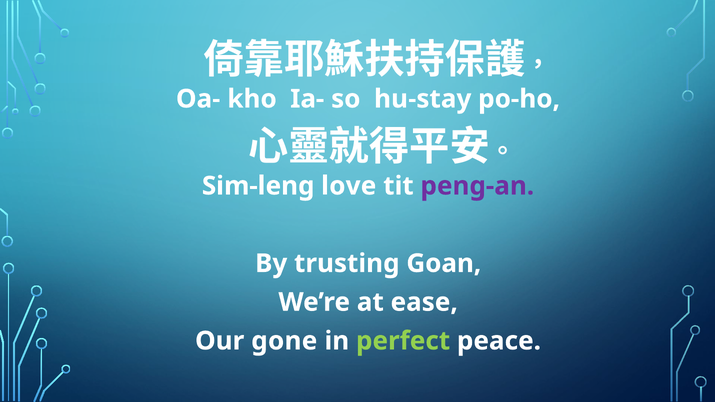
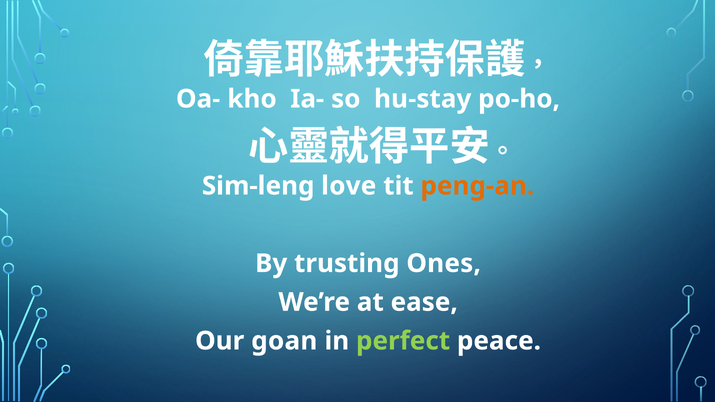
peng-an colour: purple -> orange (477, 186)
Goan: Goan -> Ones (444, 264)
gone: gone -> goan (284, 341)
